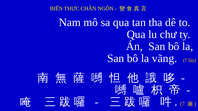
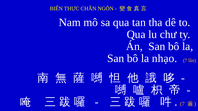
vãng: vãng -> nhạo (165, 59)
